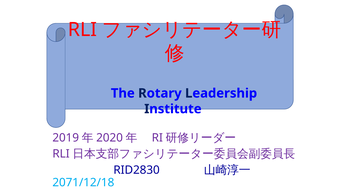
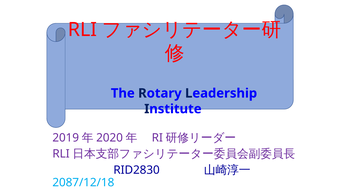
2071/12/18: 2071/12/18 -> 2087/12/18 (83, 183)
